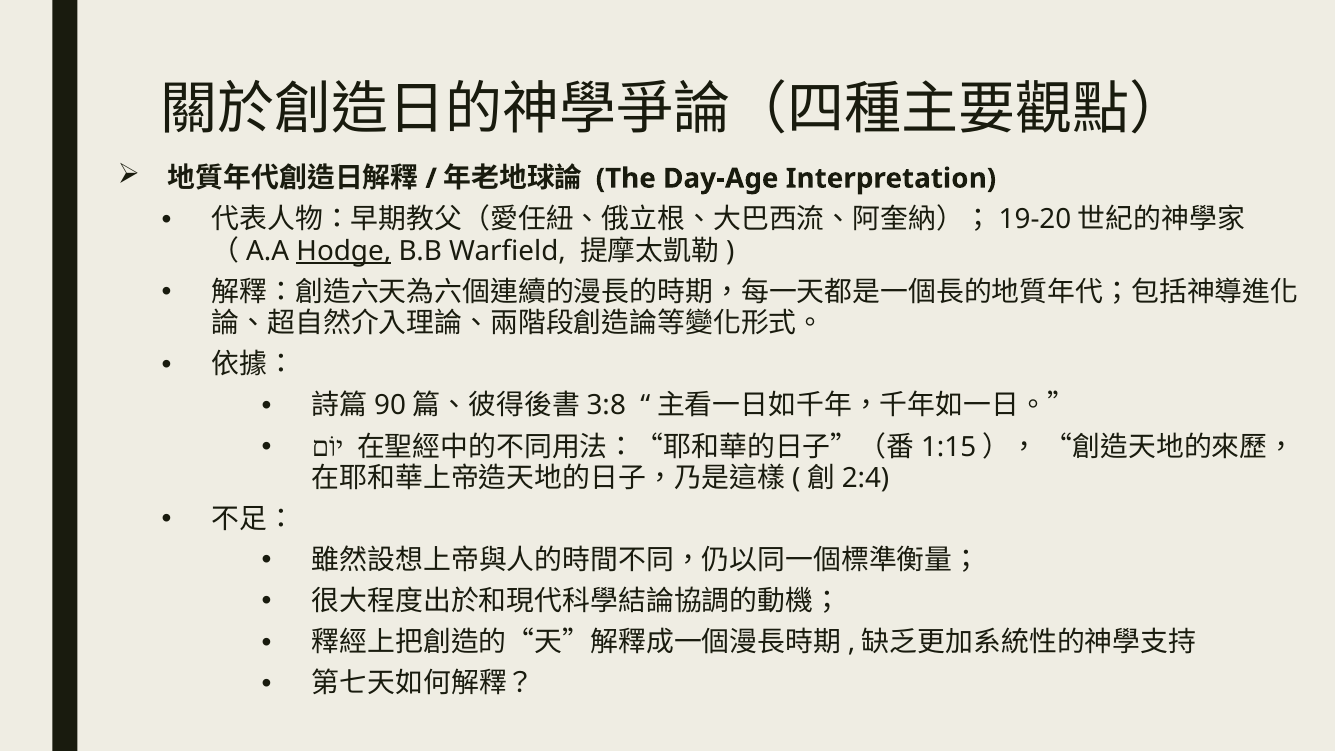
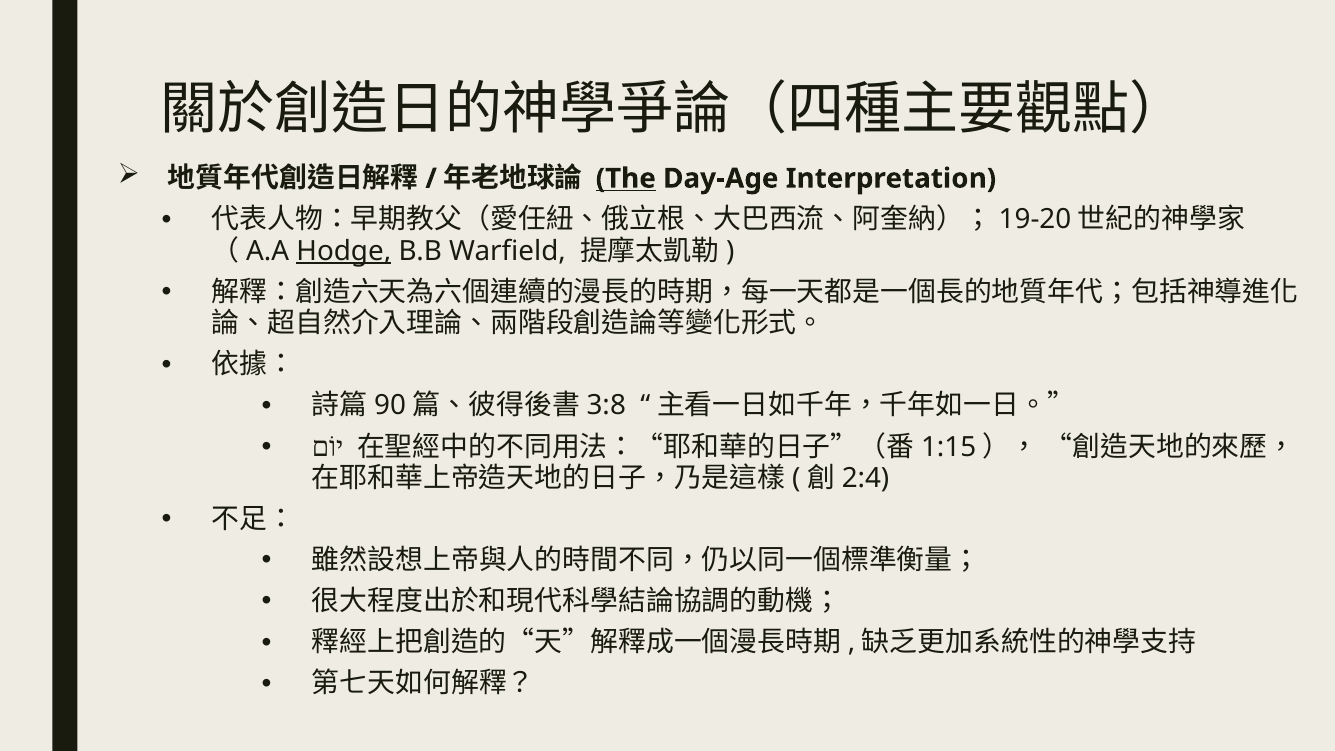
The underline: none -> present (626, 178)
